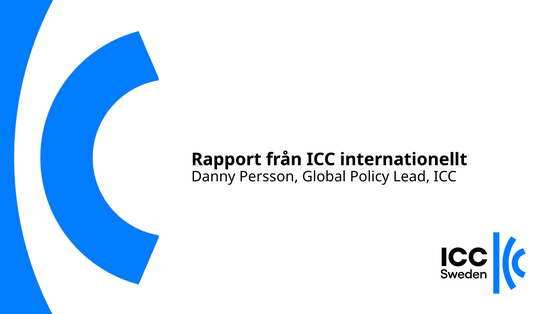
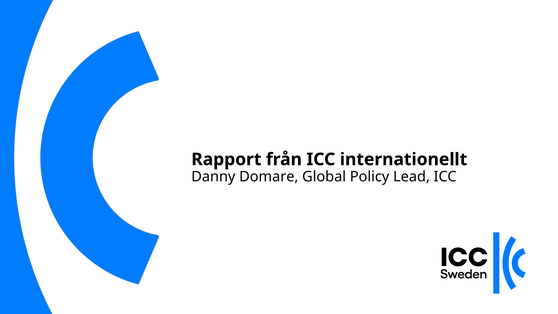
Persson: Persson -> Domare (269, 177)
